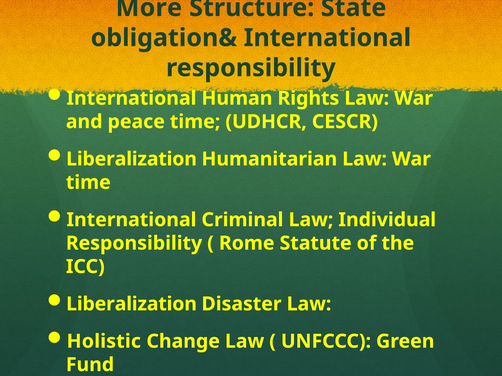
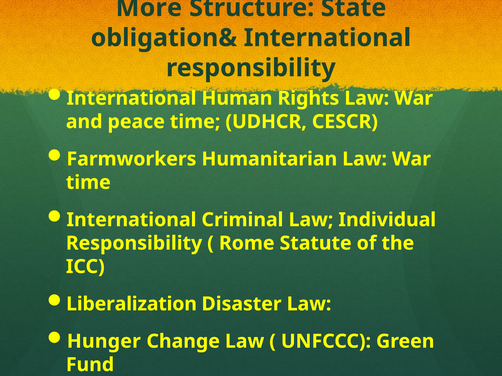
Liberalization: Liberalization -> Farmworkers (131, 159)
Holistic: Holistic -> Hunger (104, 342)
